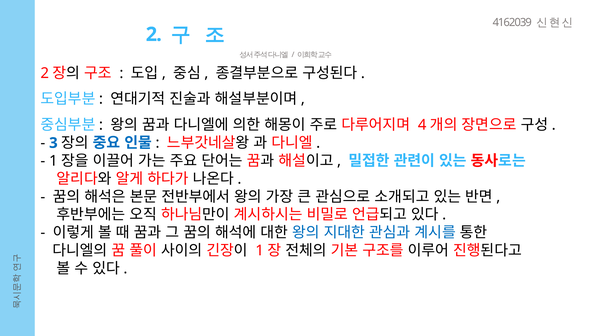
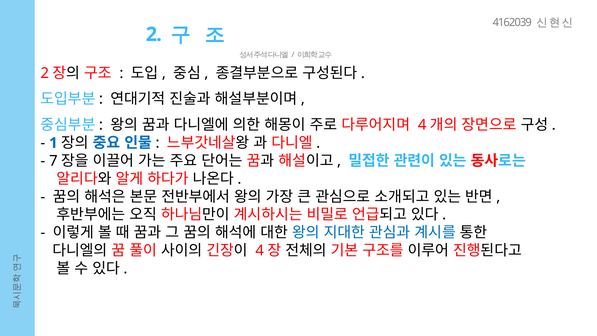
3: 3 -> 1 (53, 143)
1: 1 -> 7 (53, 161)
1: 1 -> 4 (260, 250)
